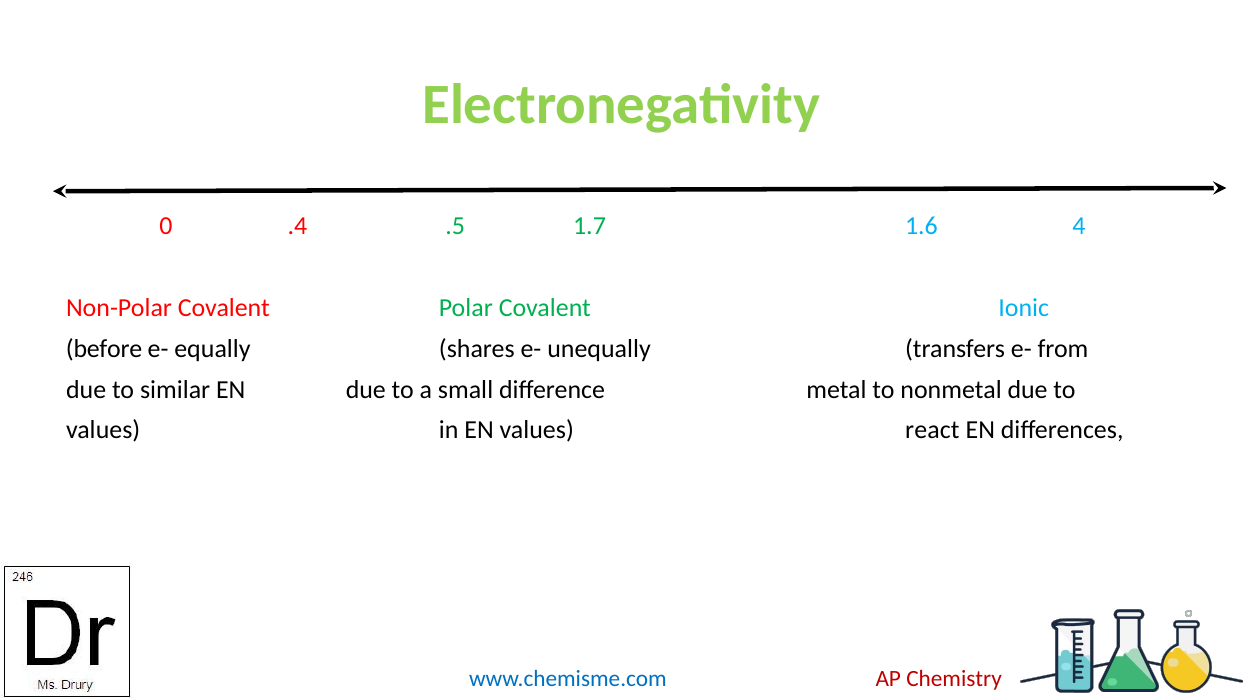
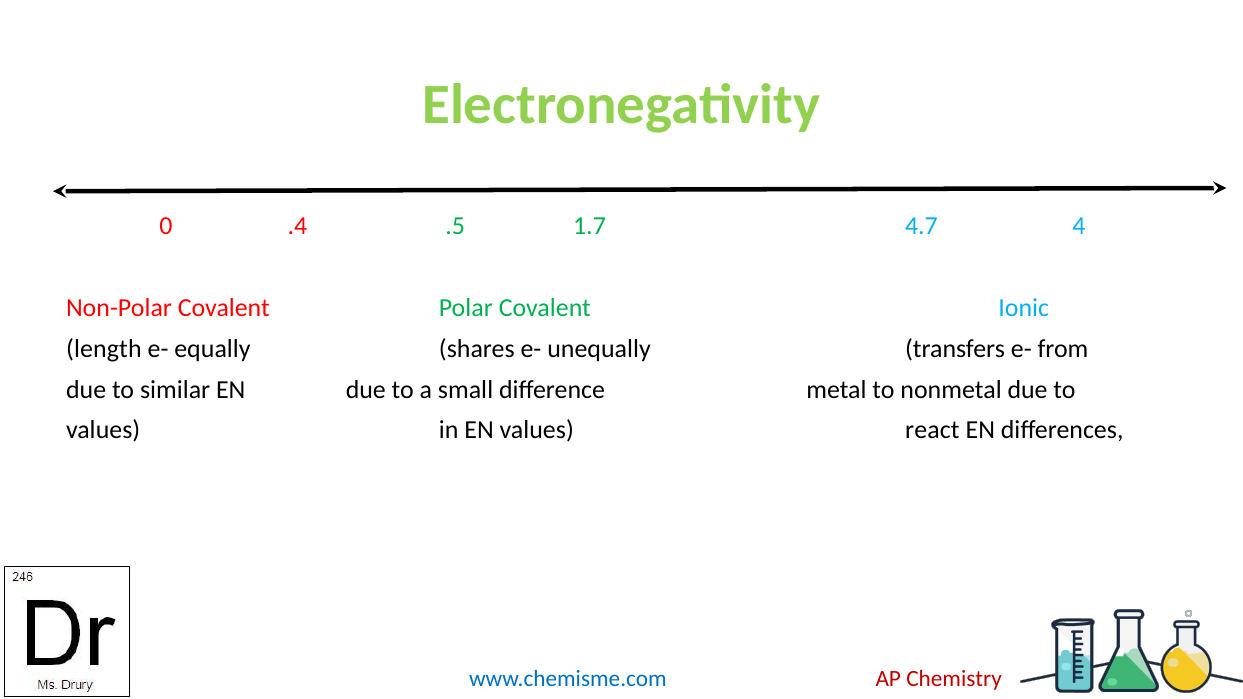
1.6: 1.6 -> 4.7 (921, 226)
before: before -> length (104, 349)
